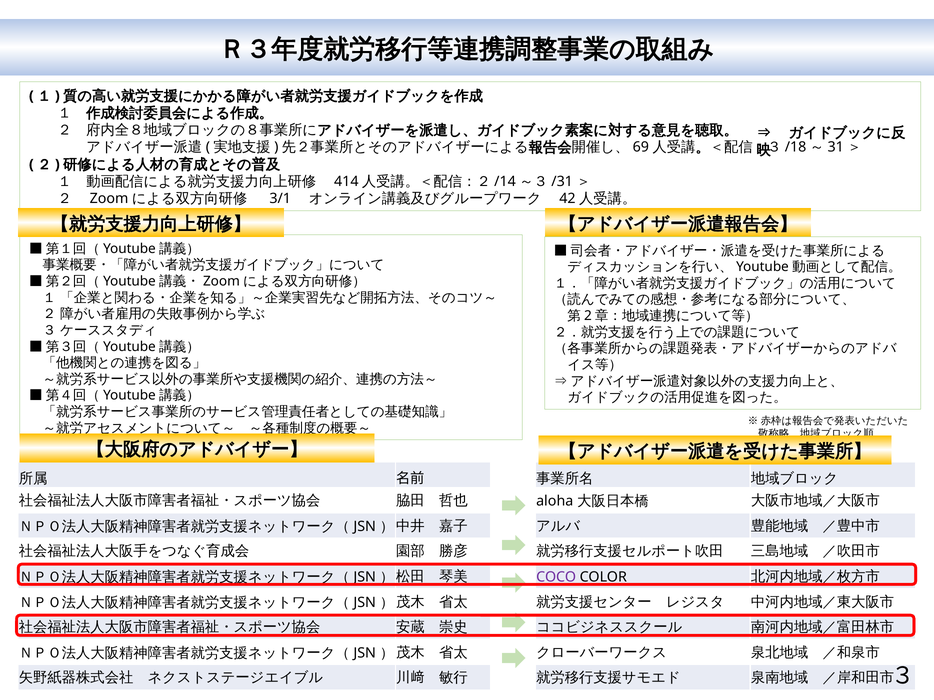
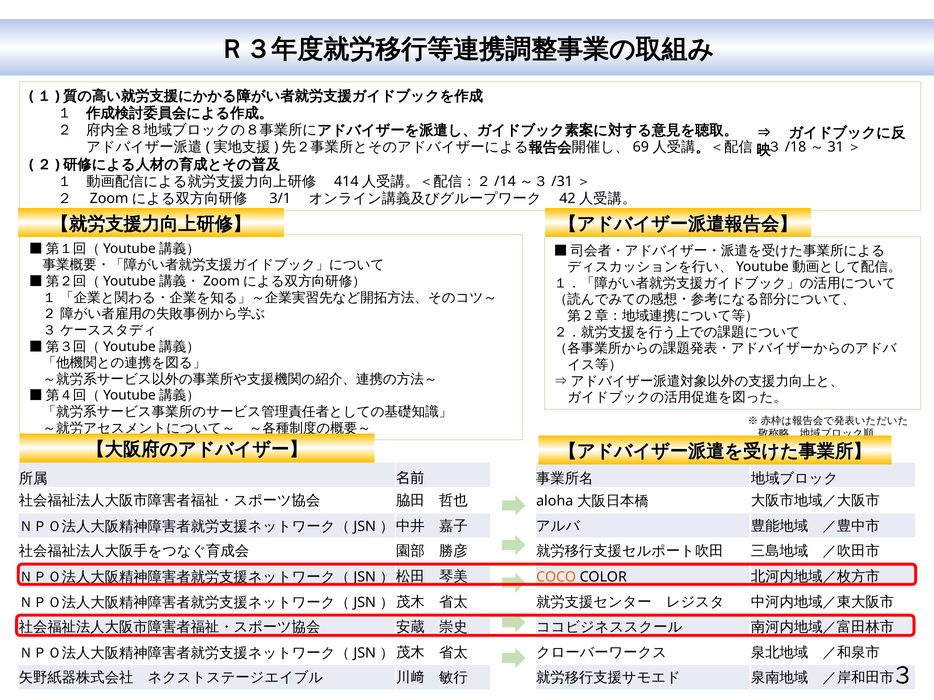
COCO colour: purple -> orange (556, 578)
